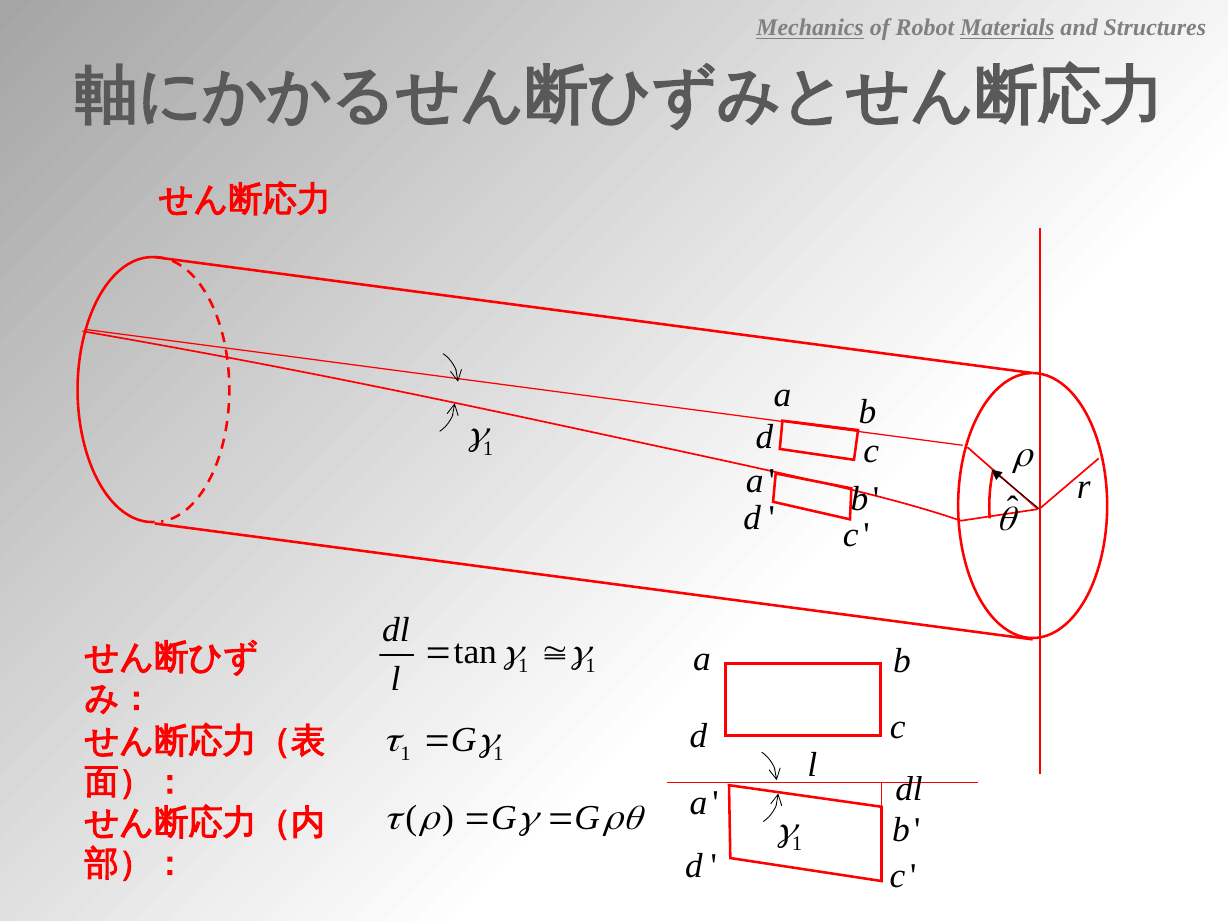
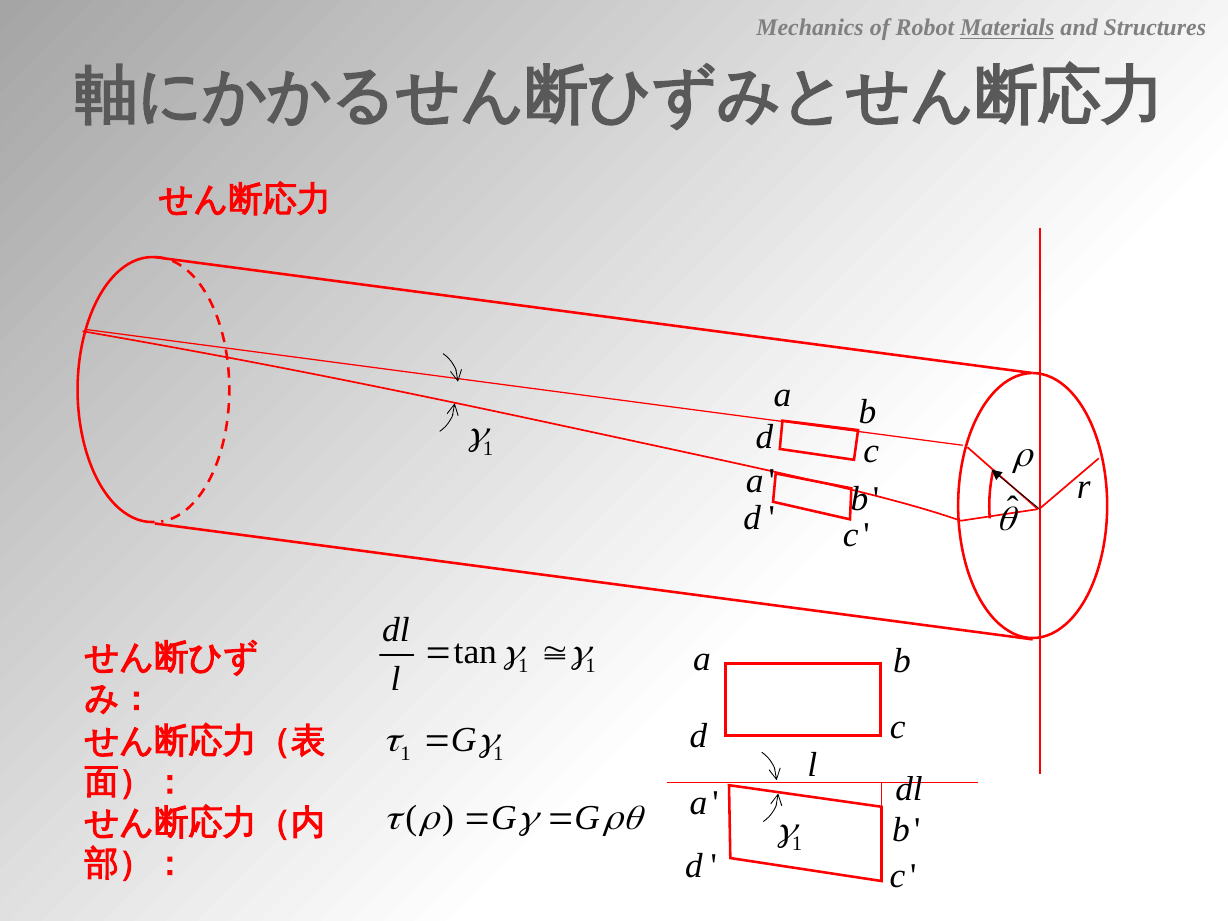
Mechanics underline: present -> none (810, 28)
